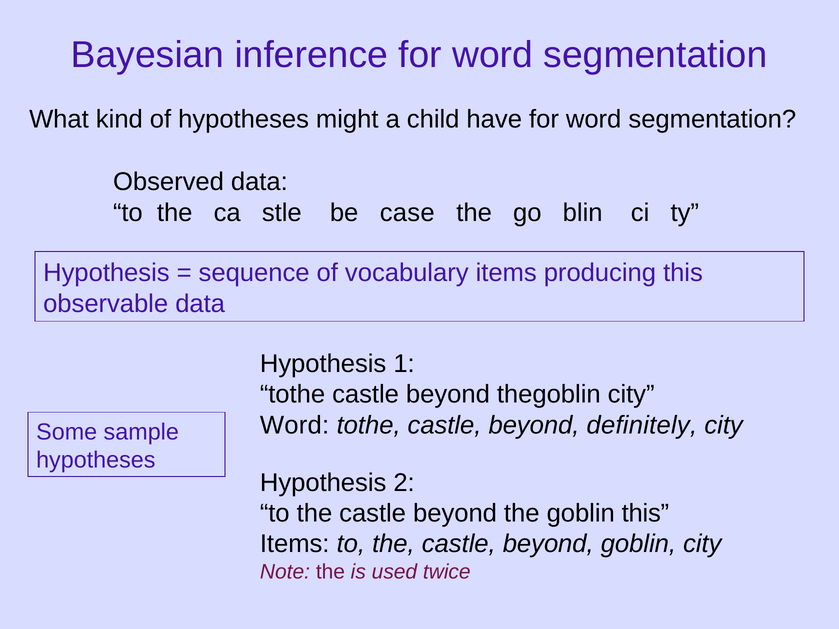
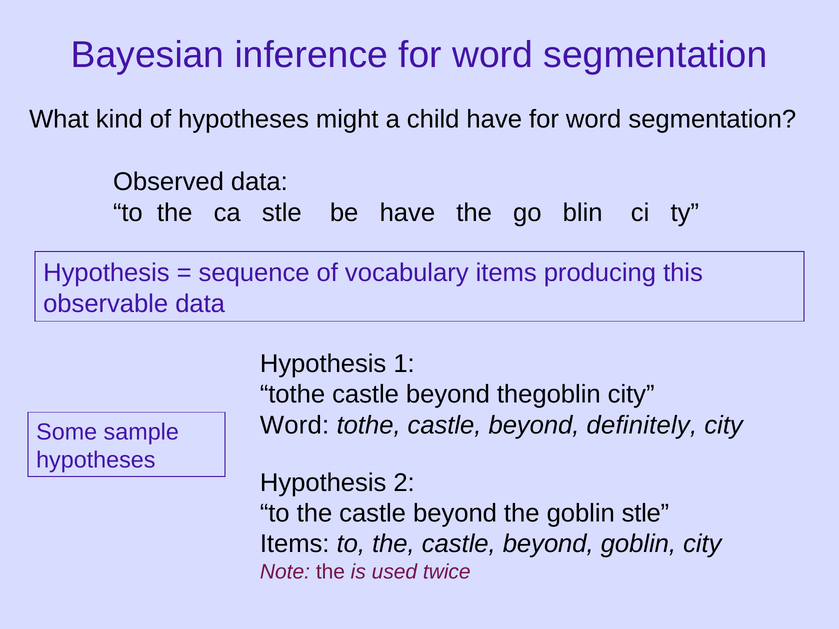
be case: case -> have (407, 213)
goblin this: this -> stle (645, 514)
